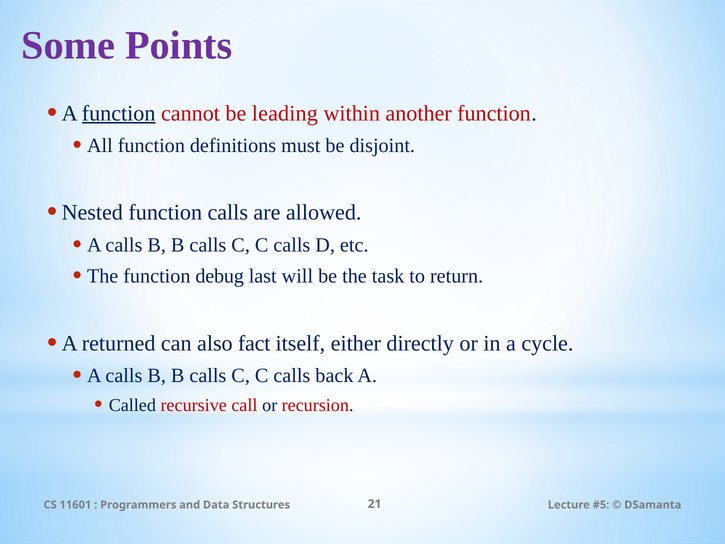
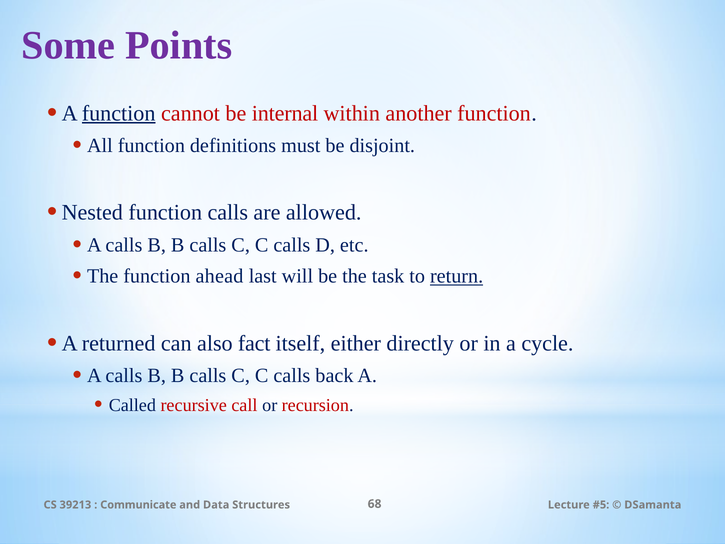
leading: leading -> internal (285, 113)
debug: debug -> ahead (219, 276)
return underline: none -> present (457, 276)
11601: 11601 -> 39213 (75, 505)
Programmers: Programmers -> Communicate (138, 505)
21: 21 -> 68 (375, 504)
